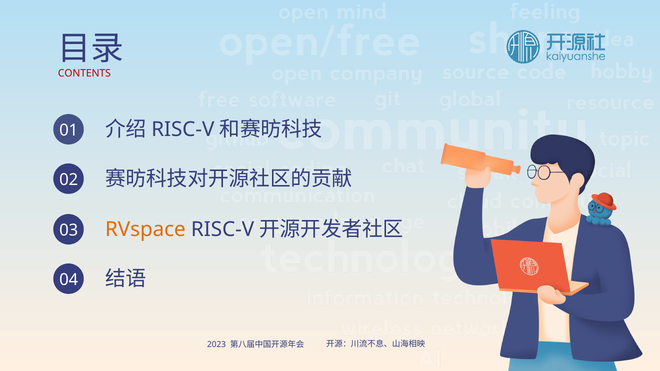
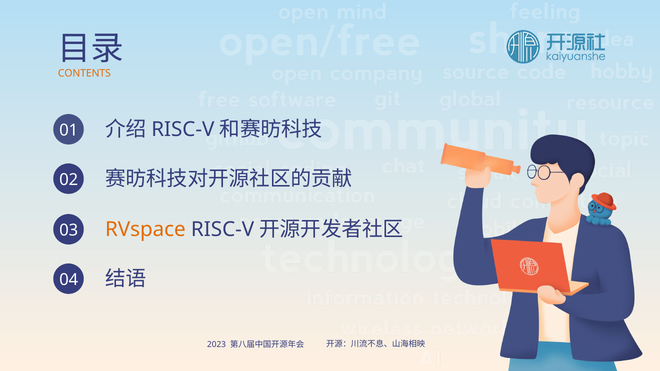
CONTENTS colour: red -> orange (84, 73)
